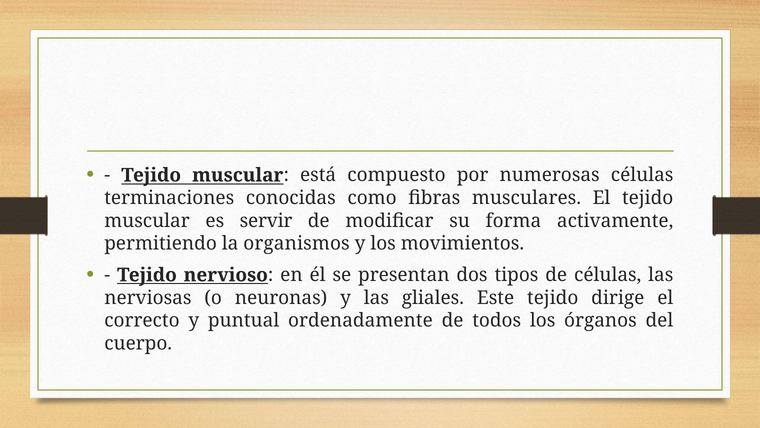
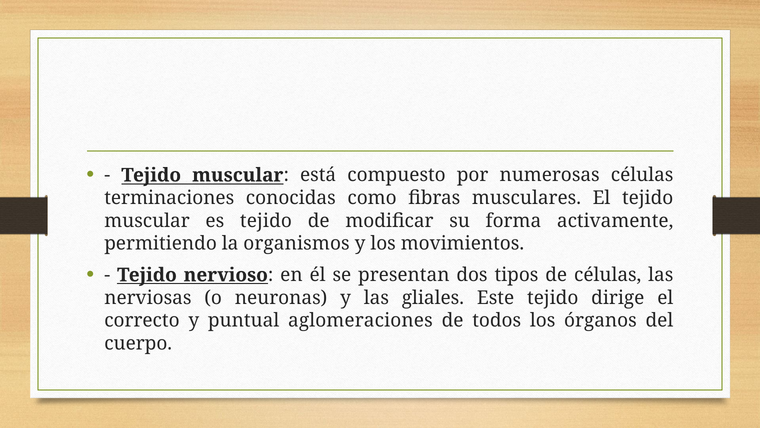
es servir: servir -> tejido (266, 221)
ordenadamente: ordenadamente -> aglomeraciones (360, 320)
